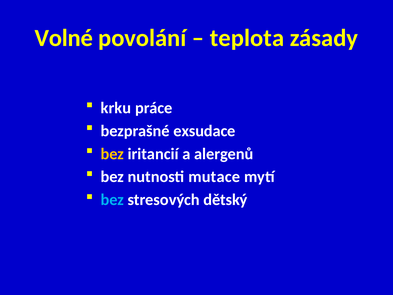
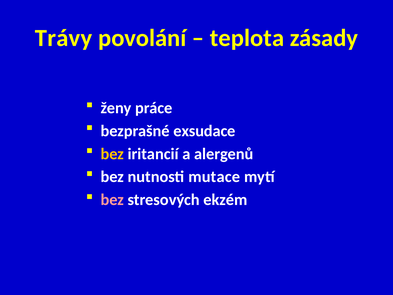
Volné: Volné -> Trávy (64, 38)
krku: krku -> ženy (116, 108)
bez colour: light blue -> pink (112, 200)
dětský: dětský -> ekzém (225, 200)
